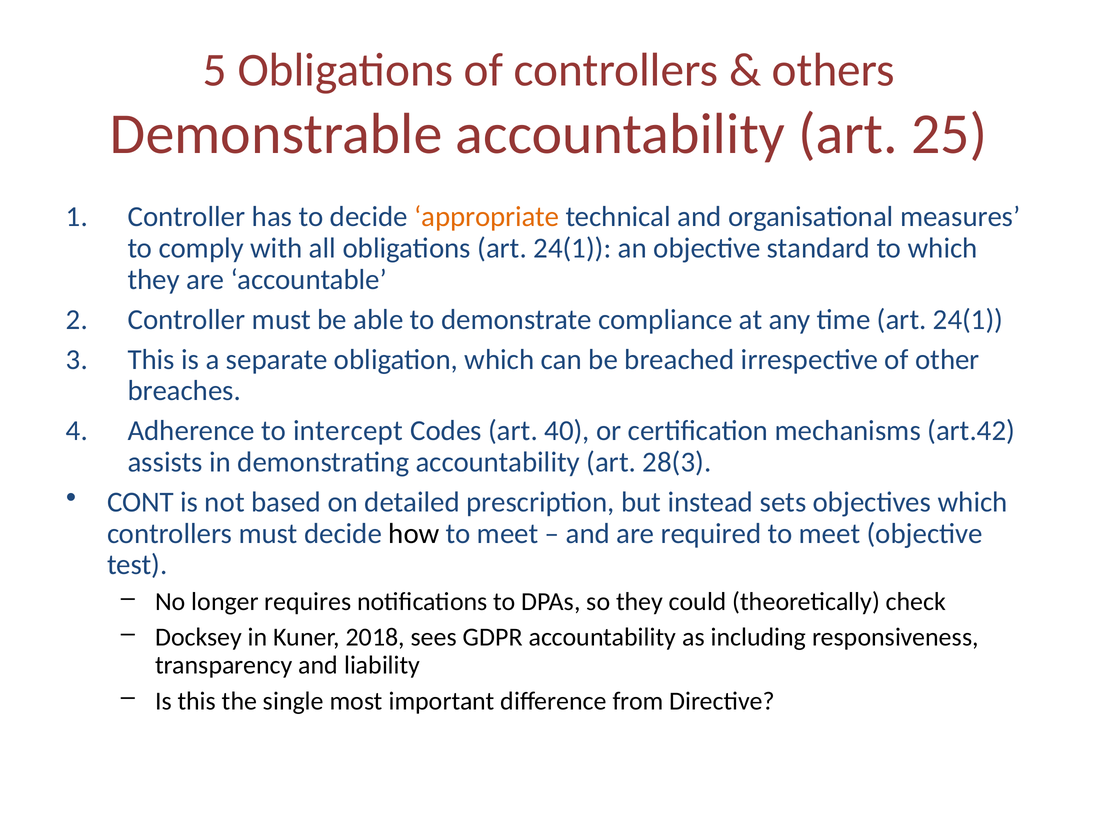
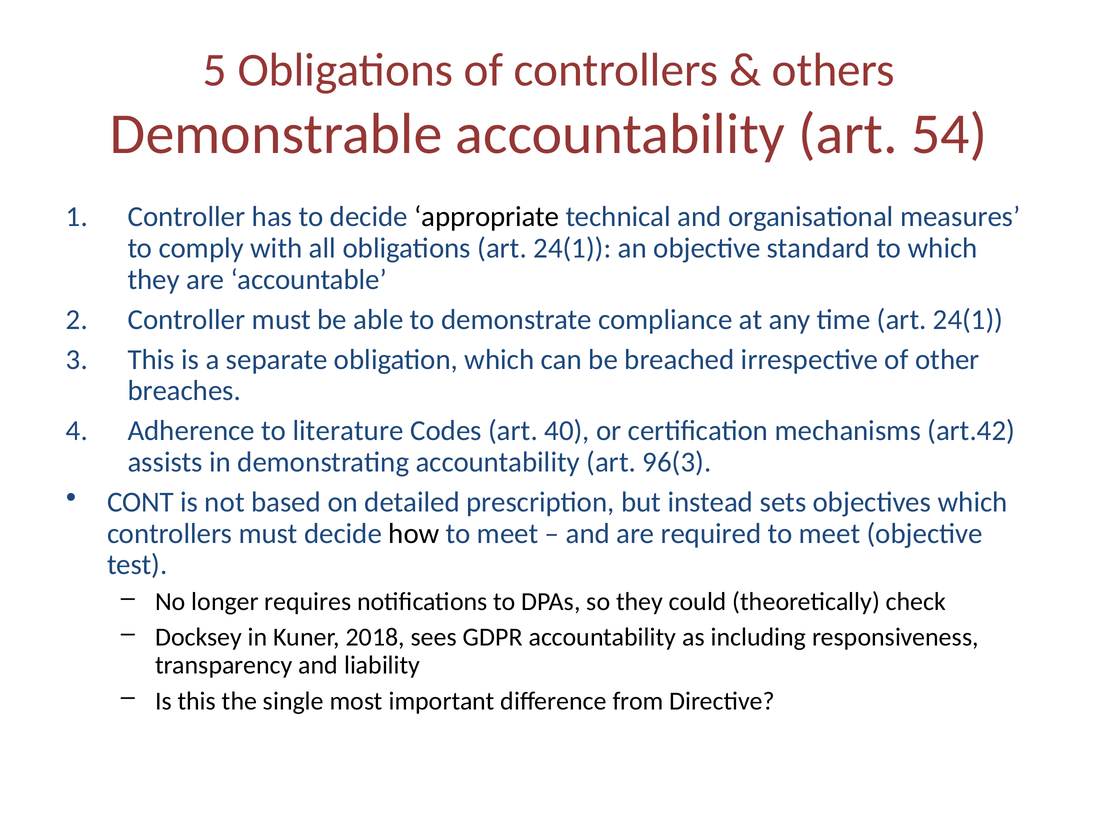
25: 25 -> 54 (949, 134)
appropriate colour: orange -> black (487, 217)
intercept: intercept -> literature (348, 431)
28(3: 28(3 -> 96(3 (677, 462)
